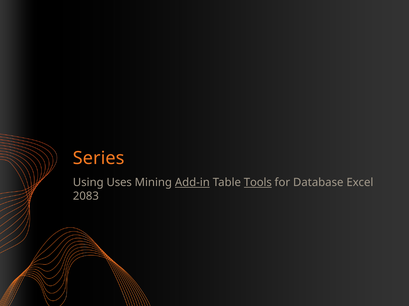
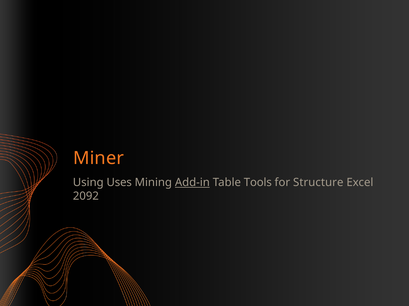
Series: Series -> Miner (99, 159)
Tools underline: present -> none (258, 183)
Database: Database -> Structure (318, 183)
2083: 2083 -> 2092 (86, 196)
